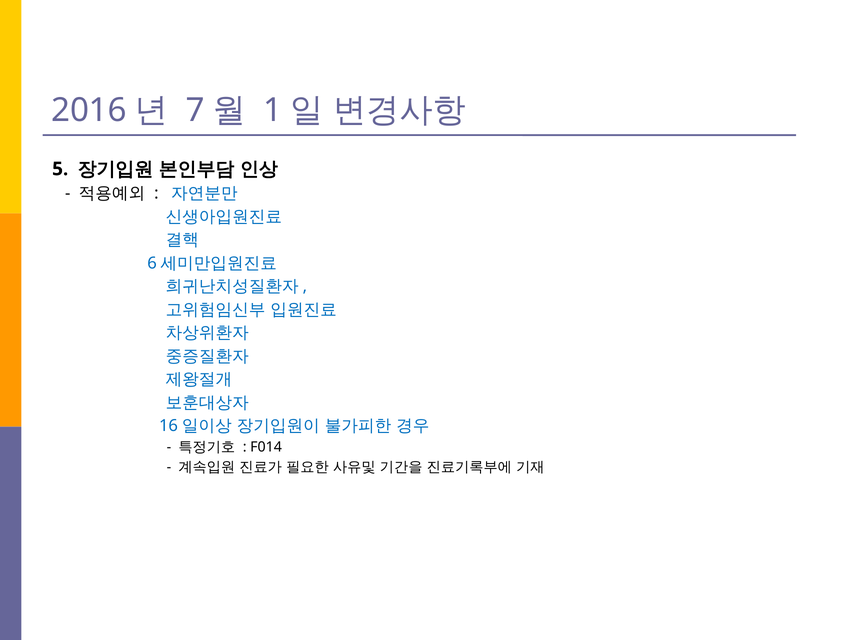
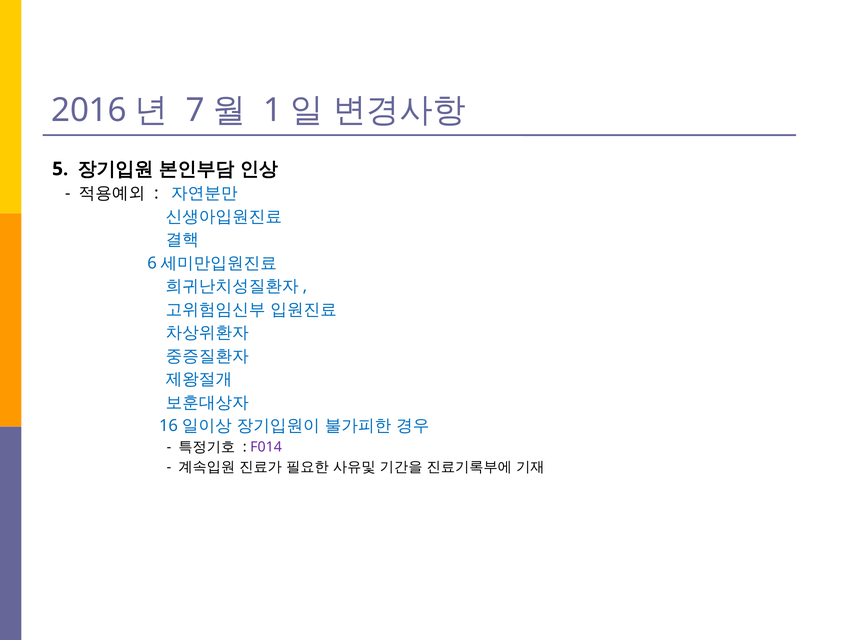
F014 colour: black -> purple (266, 447)
